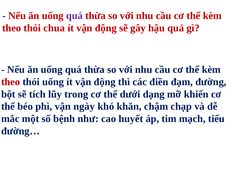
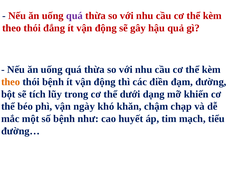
chua: chua -> đắng (54, 28)
theo colour: red -> orange (11, 82)
thói uống: uống -> bệnh (53, 82)
